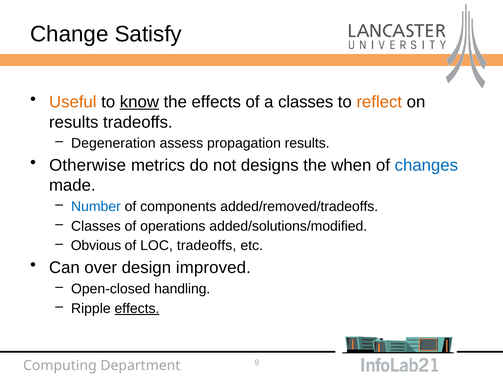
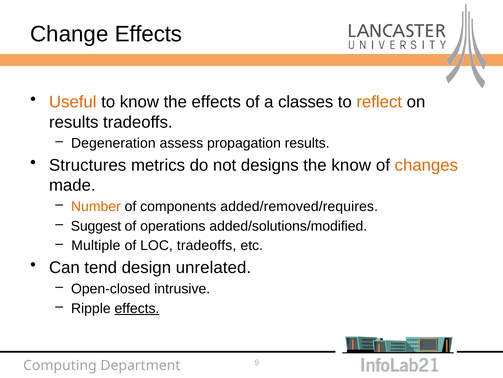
Change Satisfy: Satisfy -> Effects (148, 34)
know underline: present -> none (139, 102)
Otherwise: Otherwise -> Structures (88, 165)
the when: when -> know (351, 165)
changes colour: blue -> orange (426, 165)
Number colour: blue -> orange (96, 206)
added/removed/tradeoffs: added/removed/tradeoffs -> added/removed/requires (299, 206)
Classes: Classes -> Suggest (96, 226)
Obvious: Obvious -> Multiple (96, 245)
over: over -> tend (101, 267)
improved: improved -> unrelated (213, 267)
handling: handling -> intrusive (182, 288)
